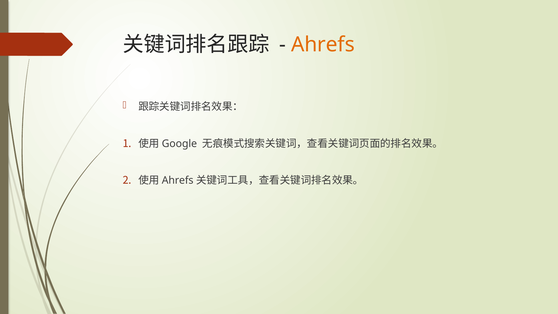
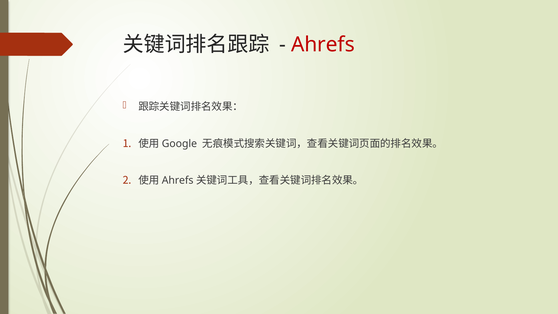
Ahrefs colour: orange -> red (323, 45)
